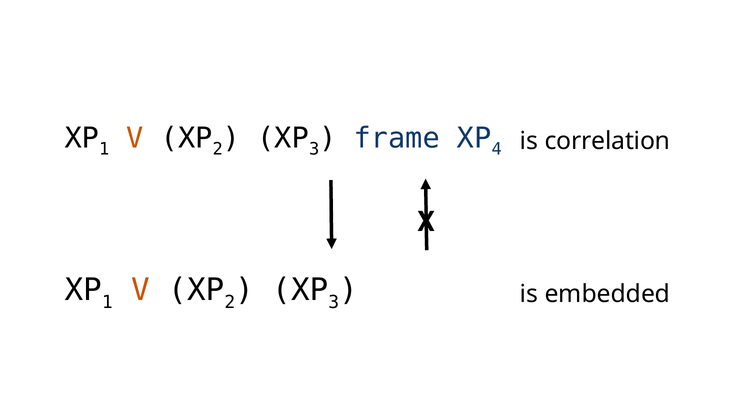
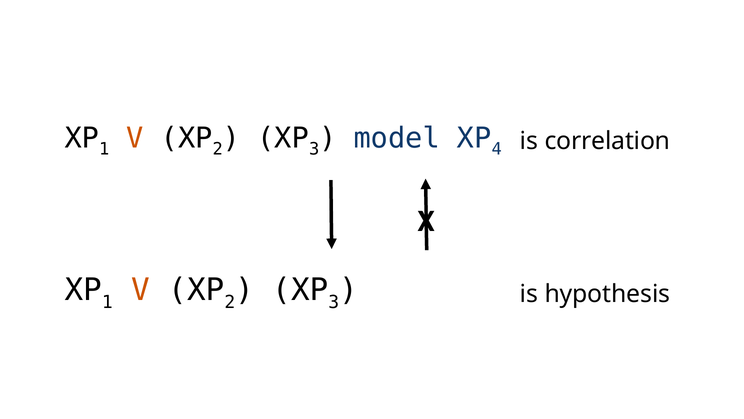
frame: frame -> model (397, 138)
embedded: embedded -> hypothesis (607, 294)
